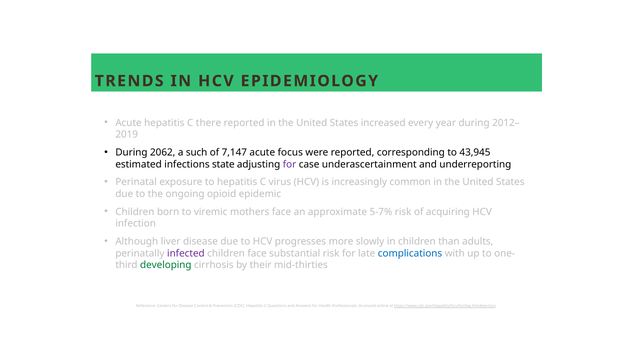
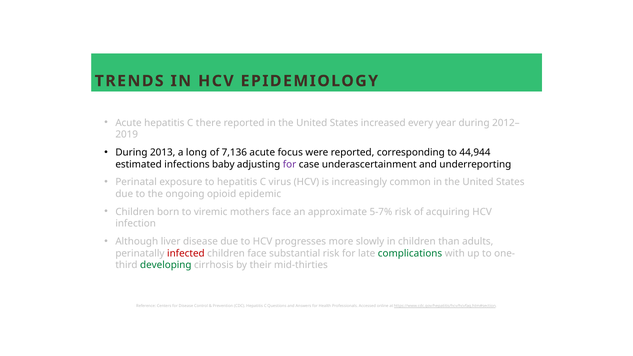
2062: 2062 -> 2013 (163, 152)
such: such -> long (197, 152)
7,147: 7,147 -> 7,136 (234, 152)
43,945: 43,945 -> 44,944 (475, 152)
state: state -> baby (223, 164)
infected colour: purple -> red (186, 253)
complications colour: blue -> green (410, 253)
